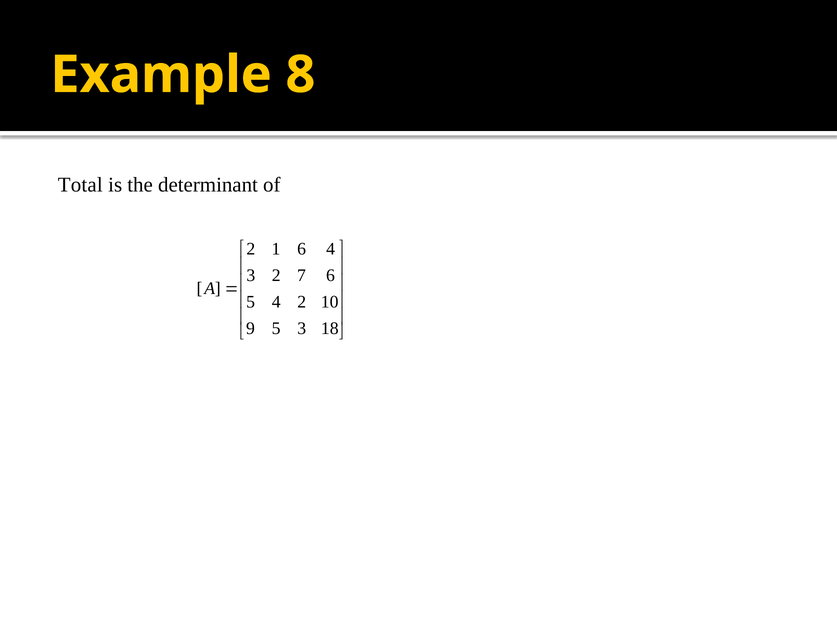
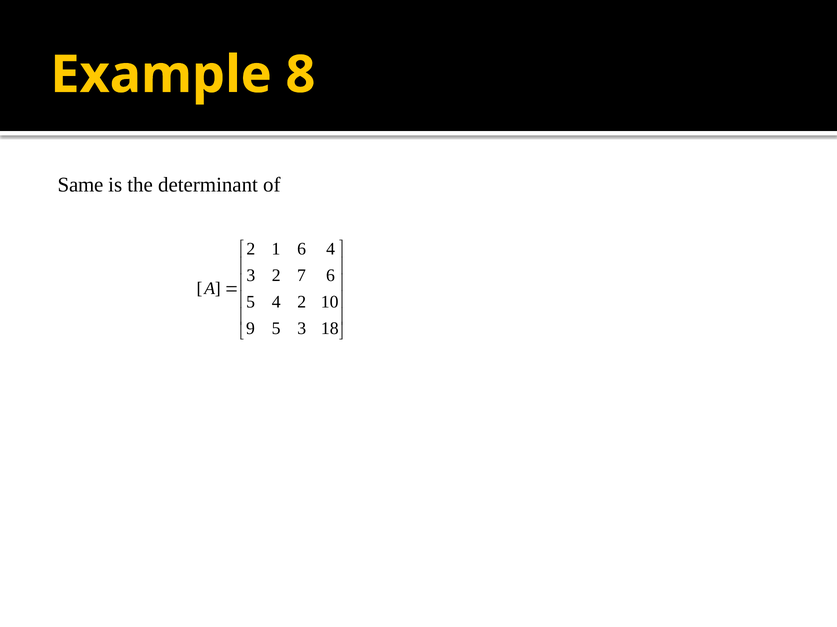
Total: Total -> Same (80, 185)
